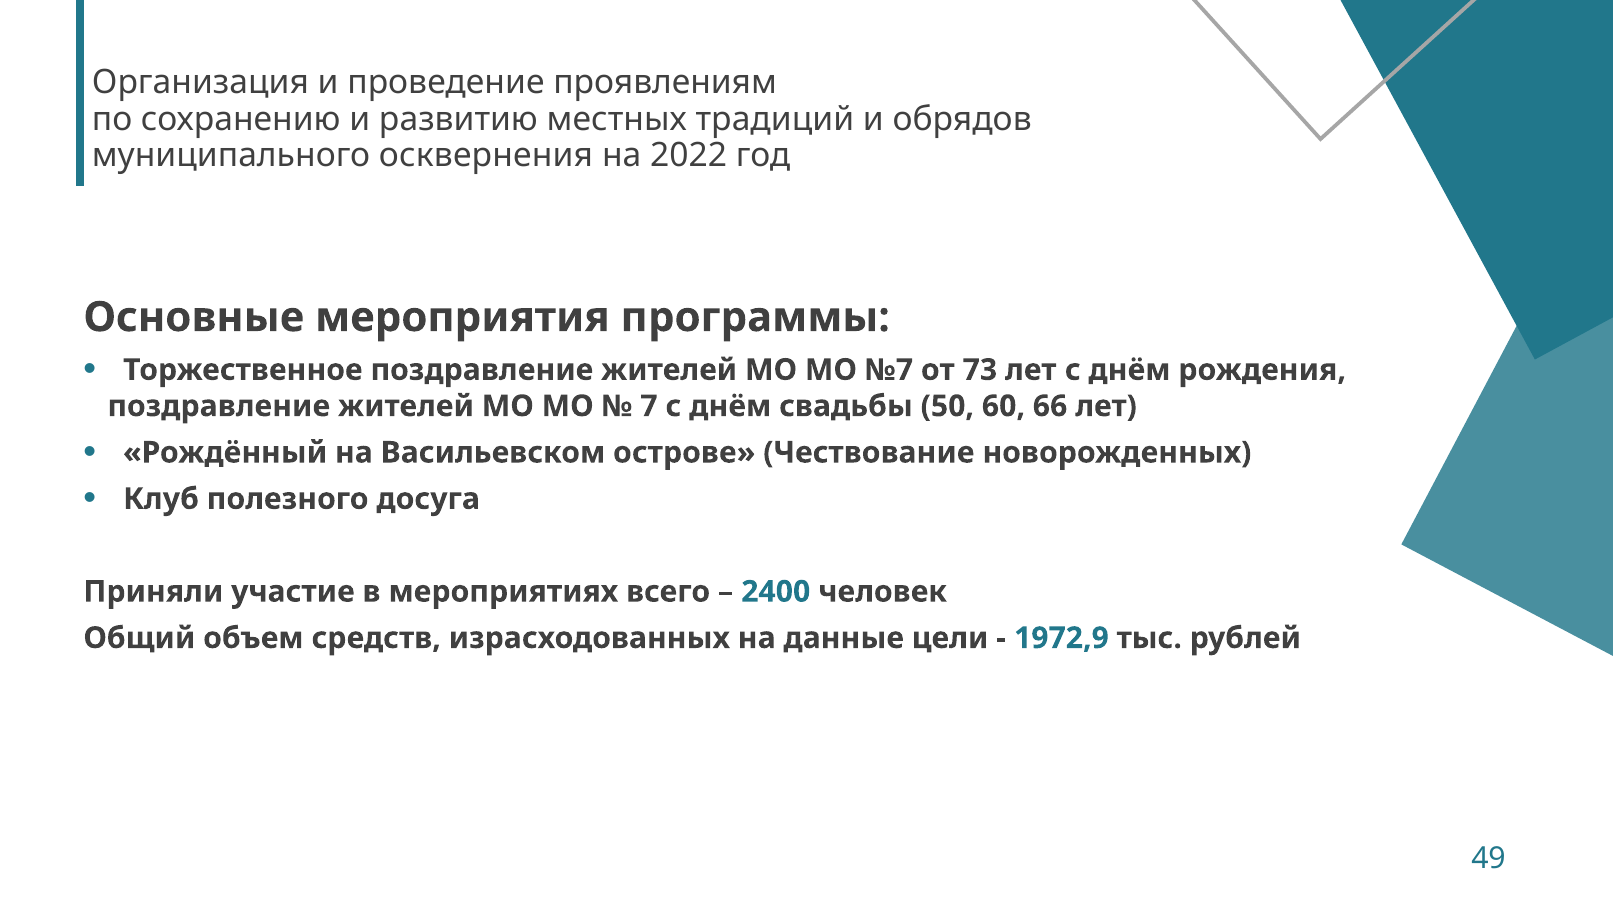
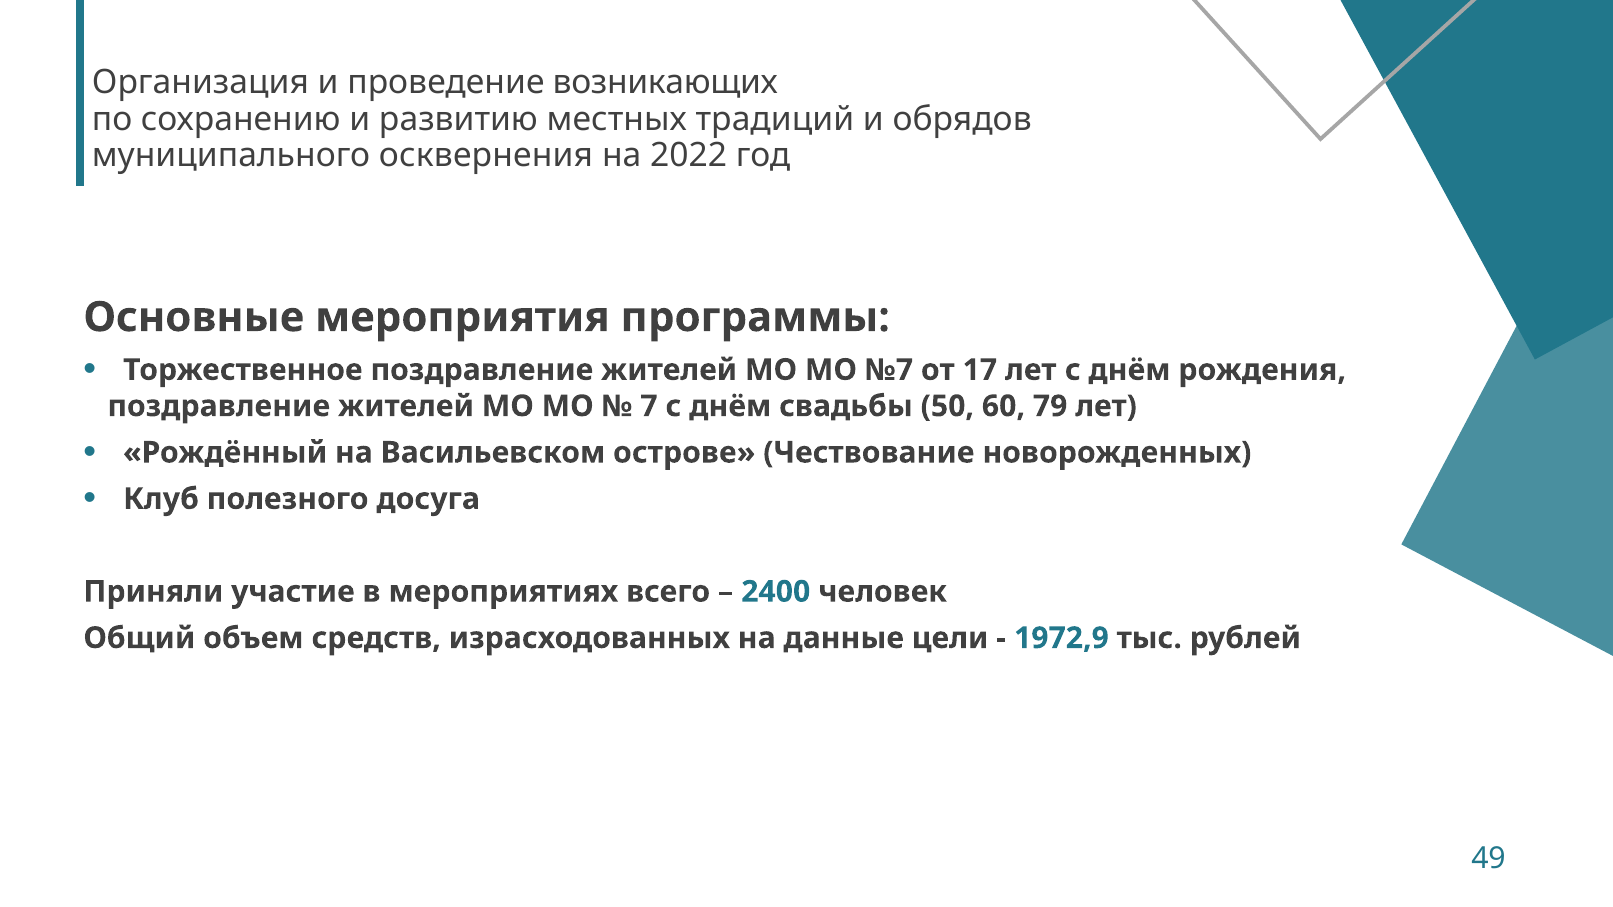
проявлениям: проявлениям -> возникающих (665, 83)
73: 73 -> 17 (980, 370)
66: 66 -> 79 (1050, 406)
